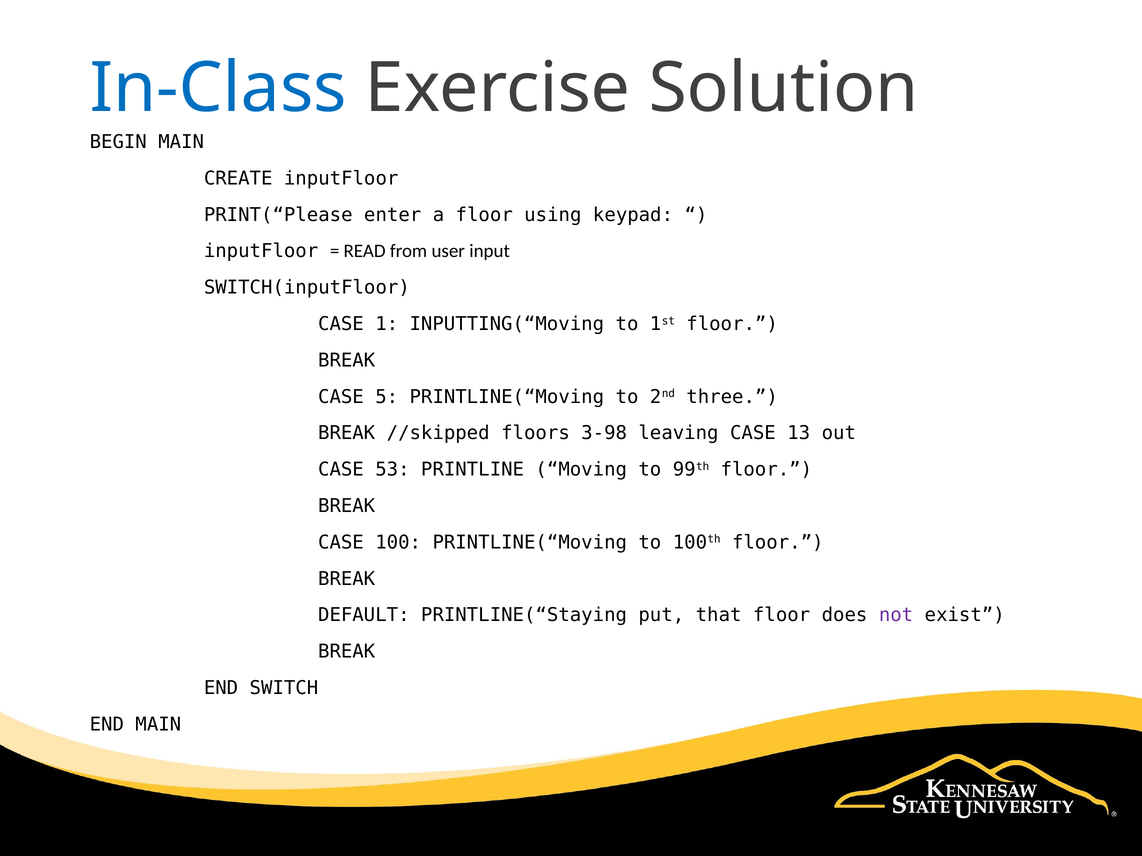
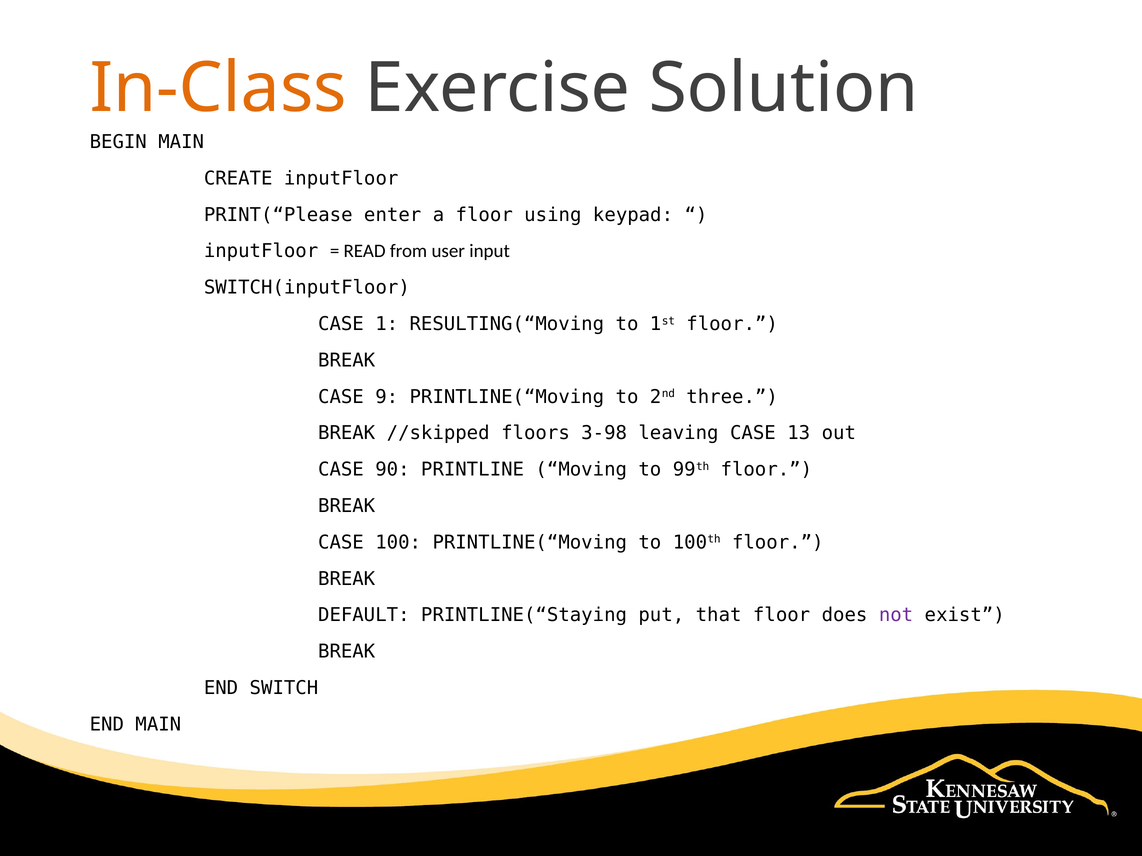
In-Class colour: blue -> orange (218, 88)
INPUTTING(“Moving: INPUTTING(“Moving -> RESULTING(“Moving (507, 324)
5: 5 -> 9 (387, 397)
53: 53 -> 90 (392, 470)
